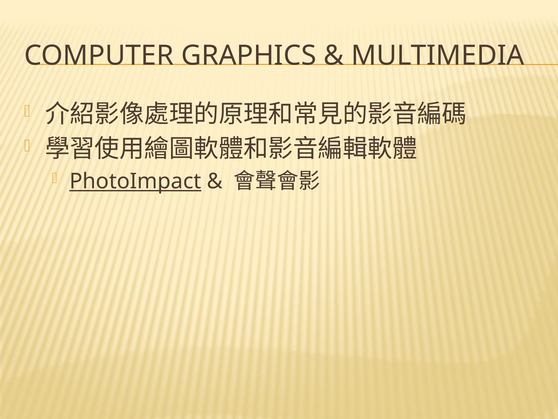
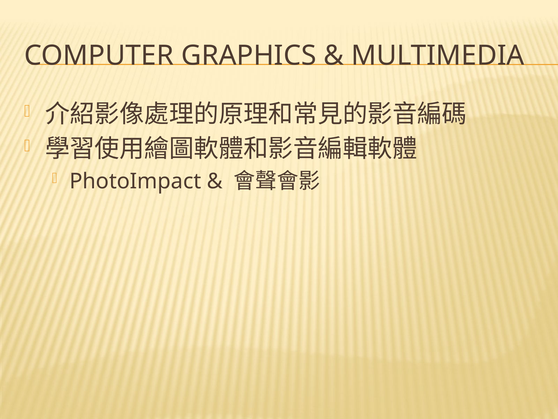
PhotoImpact underline: present -> none (135, 181)
